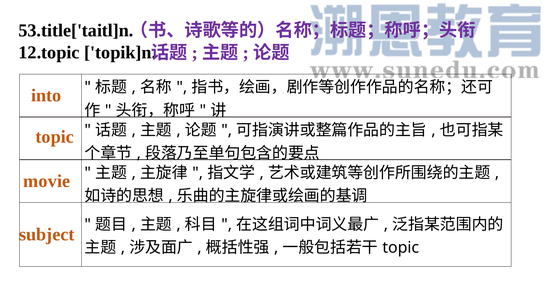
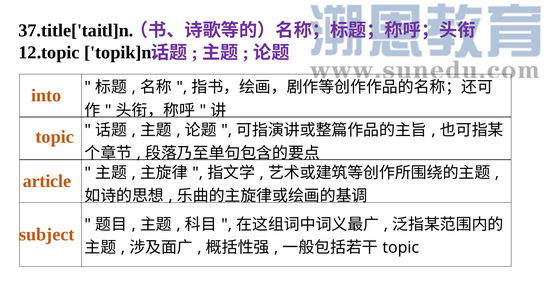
53.title['taitl]n: 53.title['taitl]n -> 37.title['taitl]n (76, 31)
movie: movie -> article (47, 181)
